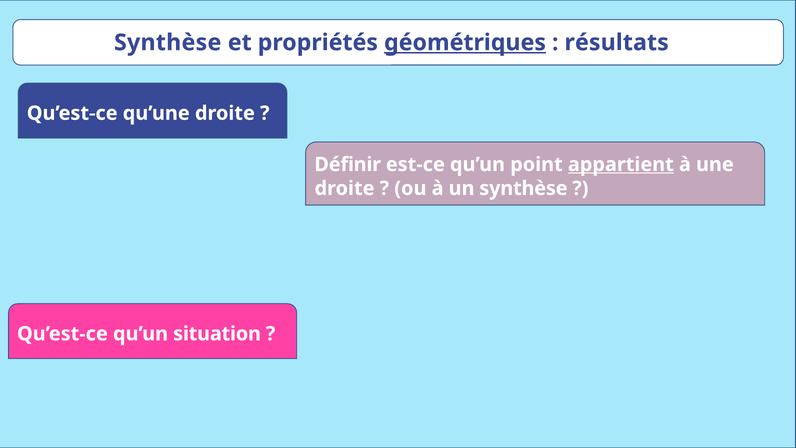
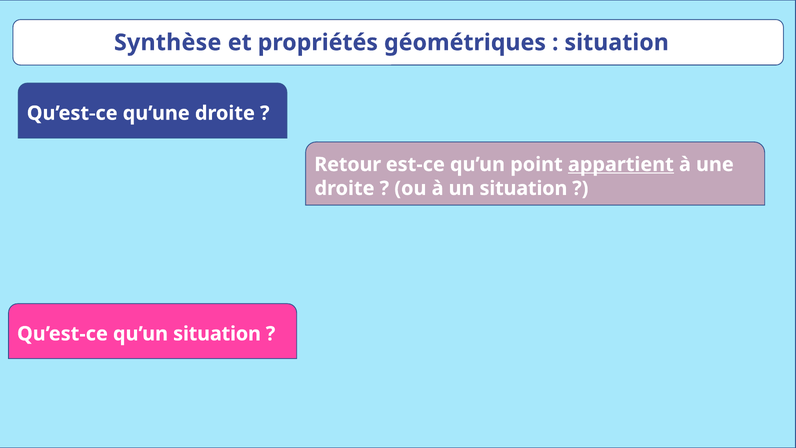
géométriques underline: present -> none (465, 43)
résultats: résultats -> situation (617, 43)
Définir: Définir -> Retour (348, 164)
un synthèse: synthèse -> situation (523, 188)
